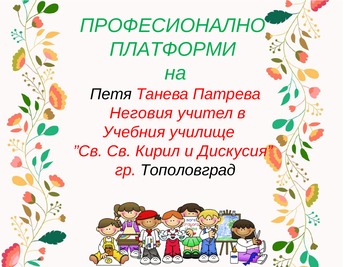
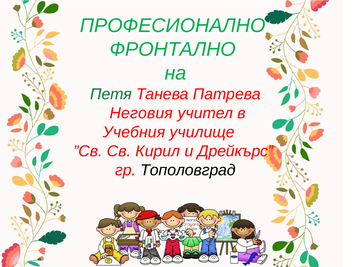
ПЛАТФОРМИ: ПЛАТФОРМИ -> ФРОНТАЛНО (173, 49)
Петя colour: black -> green (111, 94)
Дискусия: Дискусия -> Дрейкърс (235, 151)
